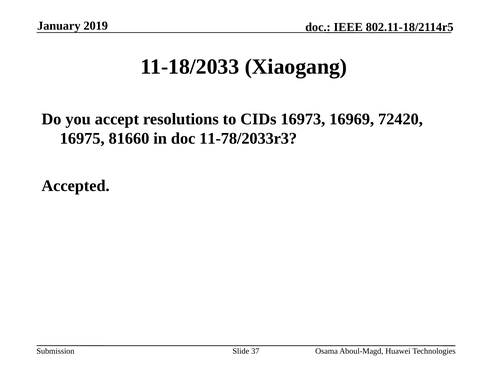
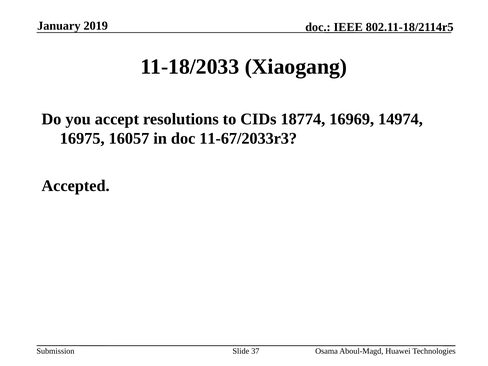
16973: 16973 -> 18774 (303, 119)
72420: 72420 -> 14974 (400, 119)
81660: 81660 -> 16057 (129, 139)
11-78/2033r3: 11-78/2033r3 -> 11-67/2033r3 (248, 139)
